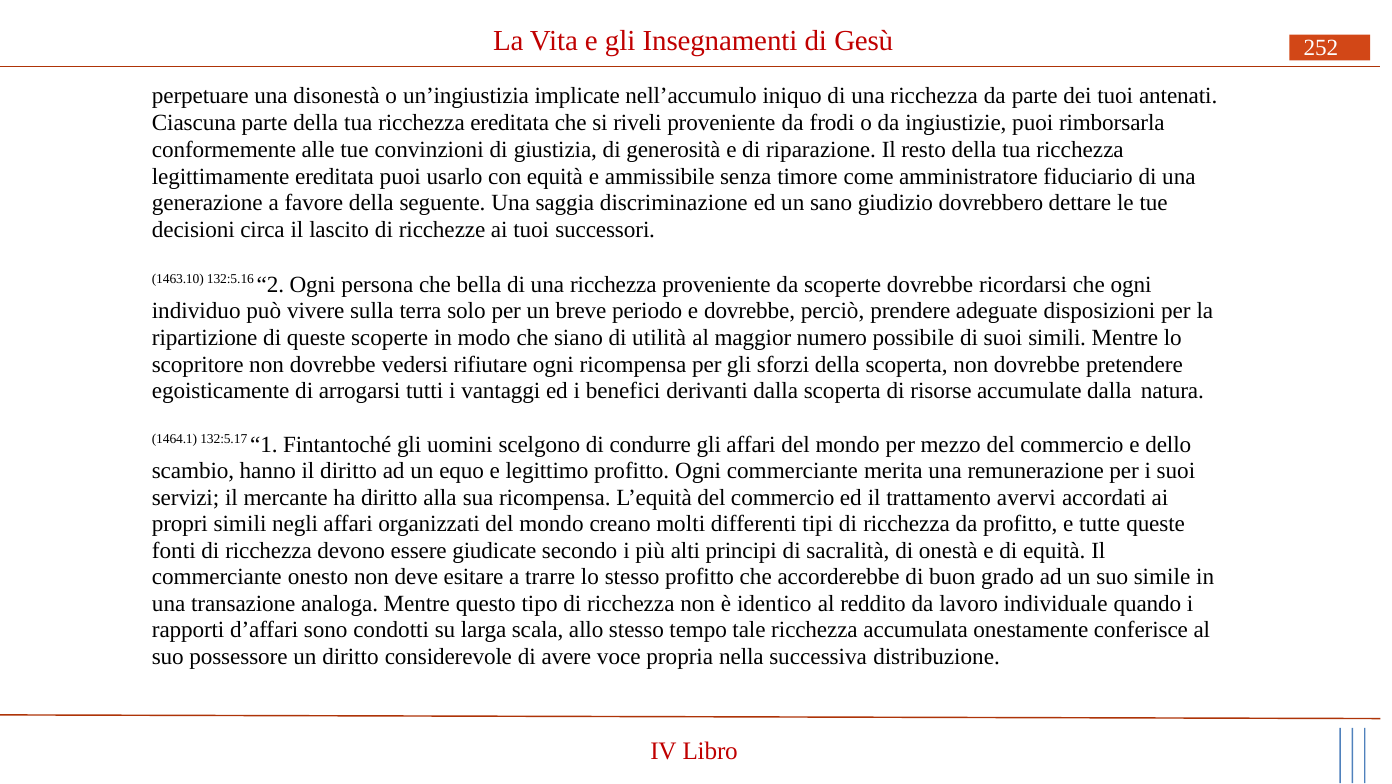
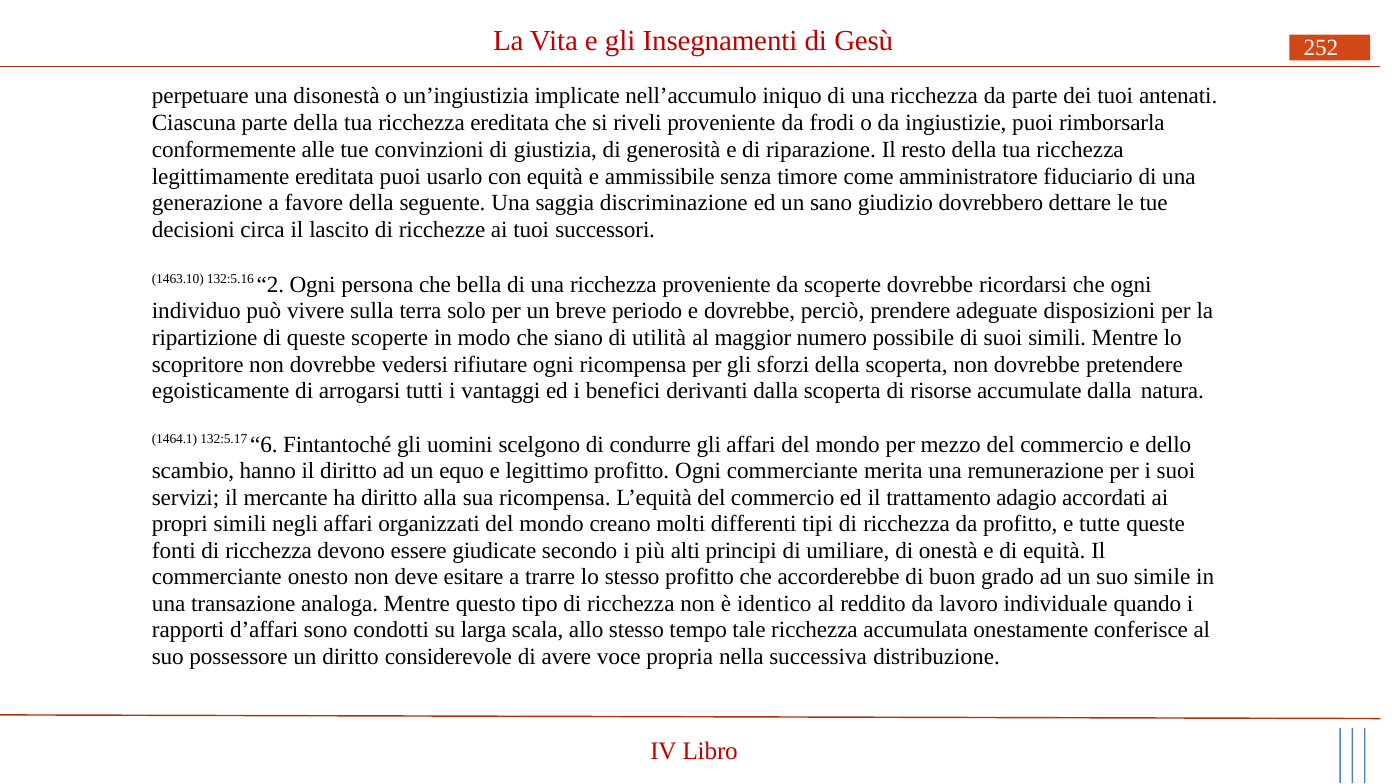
1: 1 -> 6 (264, 445)
avervi: avervi -> adagio (1027, 498)
sacralità: sacralità -> umiliare (848, 551)
